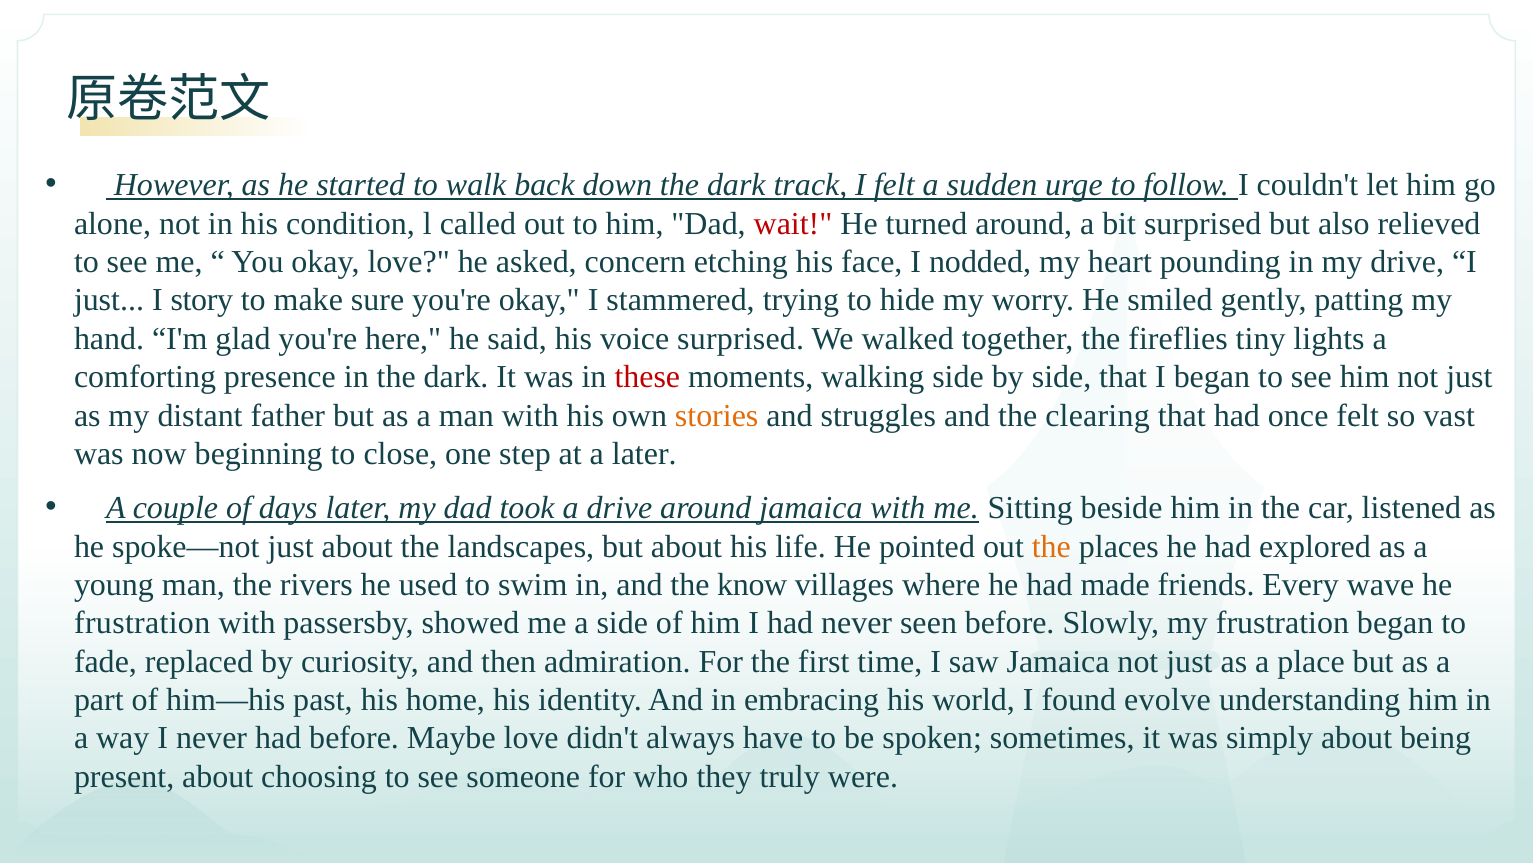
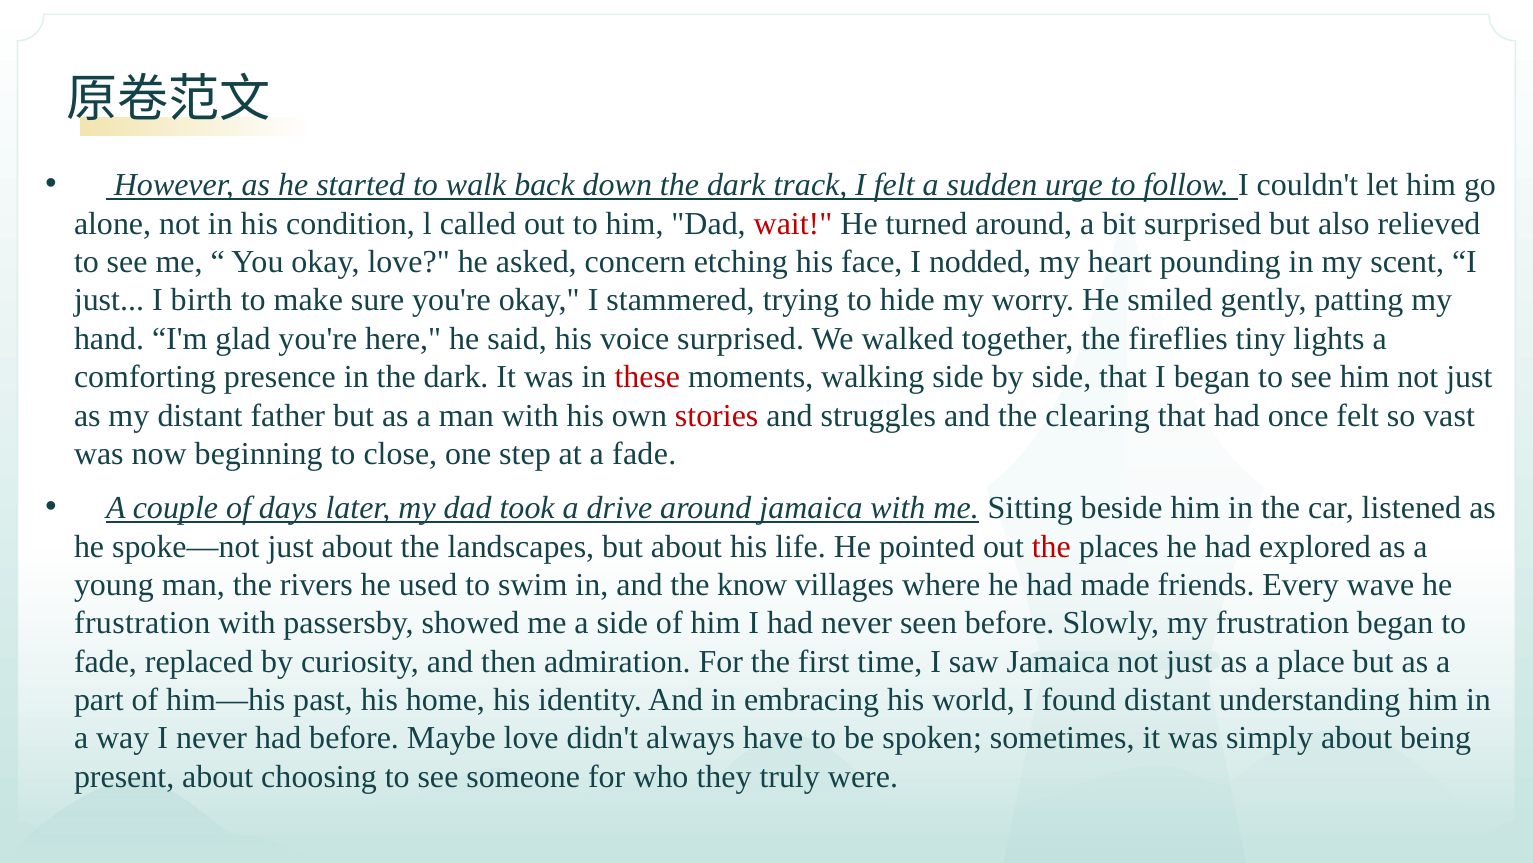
my drive: drive -> scent (1407, 262)
story: story -> birth (202, 300)
stories colour: orange -> red (717, 415)
a later: later -> fade (644, 453)
the colour: orange -> red (1051, 546)
found evolve: evolve -> distant (1168, 699)
